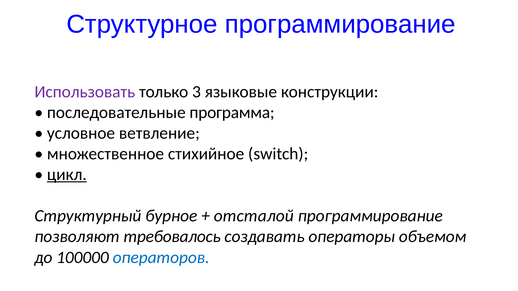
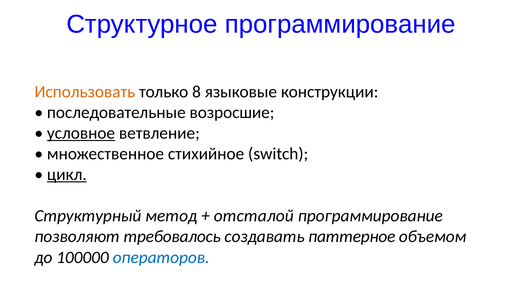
Использовать colour: purple -> orange (85, 92)
3: 3 -> 8 (197, 92)
программа: программа -> возросшие (232, 113)
условное underline: none -> present (81, 133)
бурное: бурное -> метод (171, 216)
операторы: операторы -> паттерное (352, 237)
